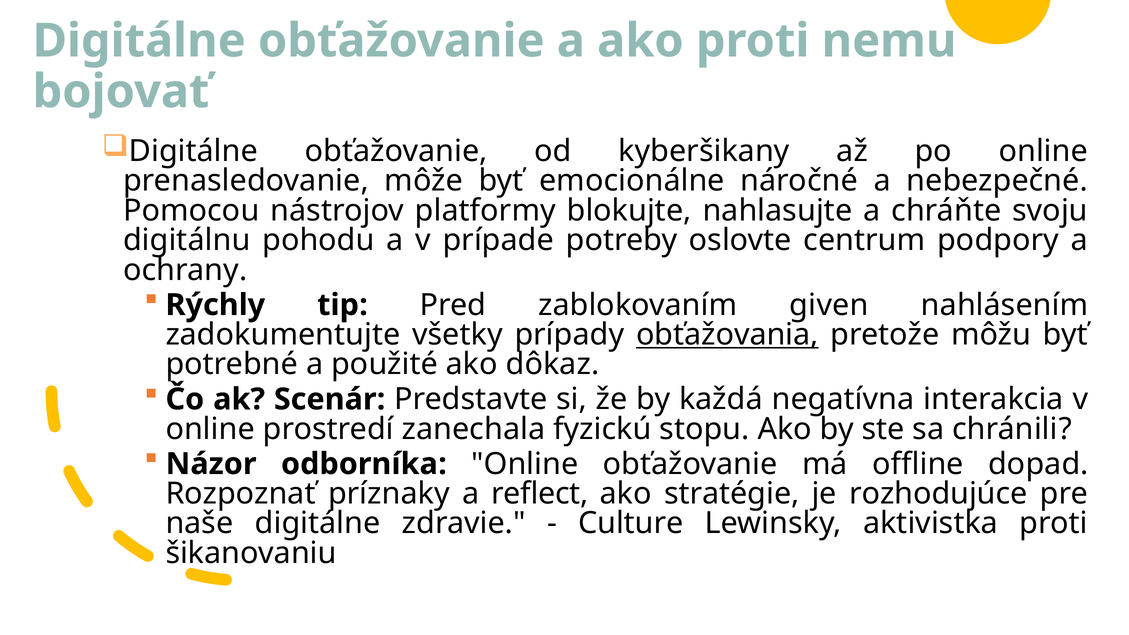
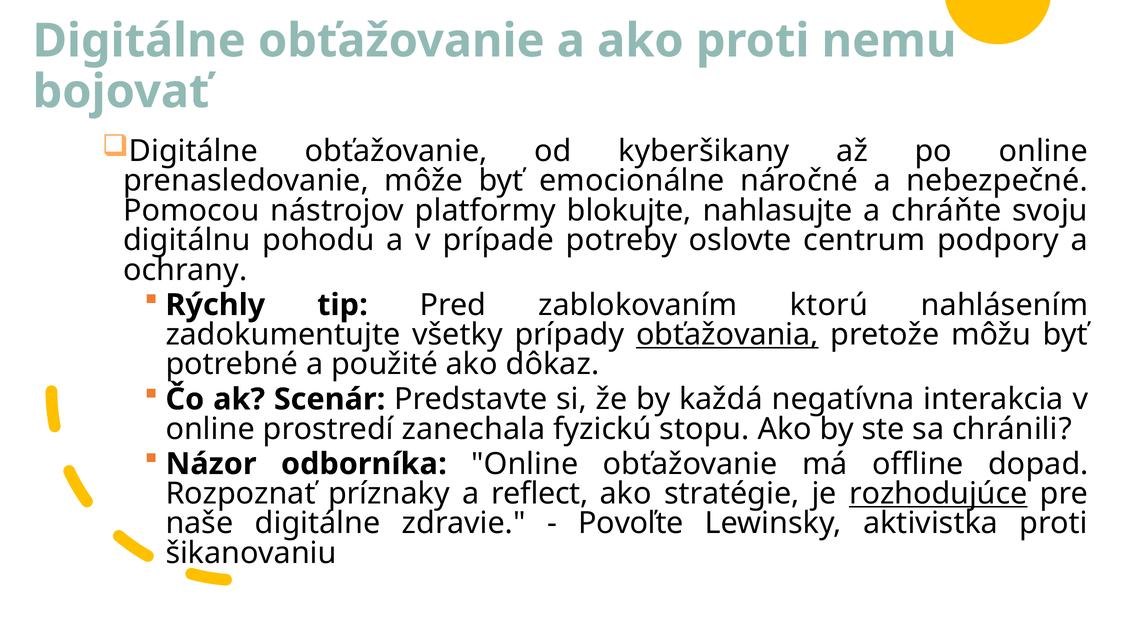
given: given -> ktorú (829, 305)
rozhodujúce underline: none -> present (938, 494)
Culture: Culture -> Povoľte (631, 523)
